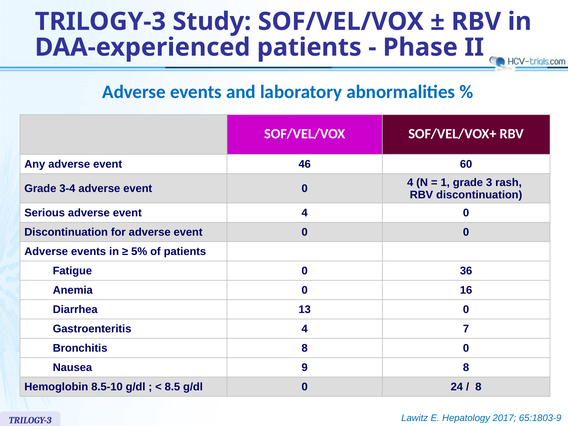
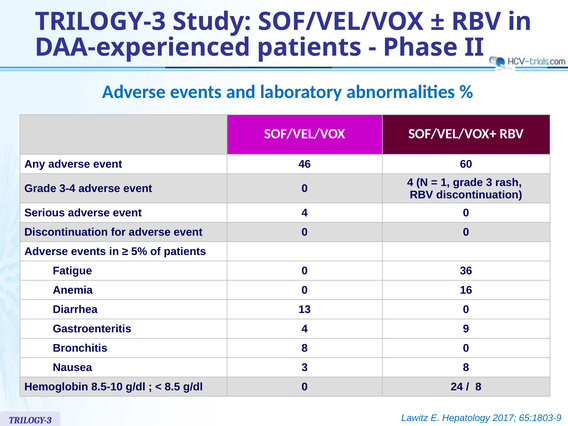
7: 7 -> 9 (466, 329)
Nausea 9: 9 -> 3 (305, 367)
